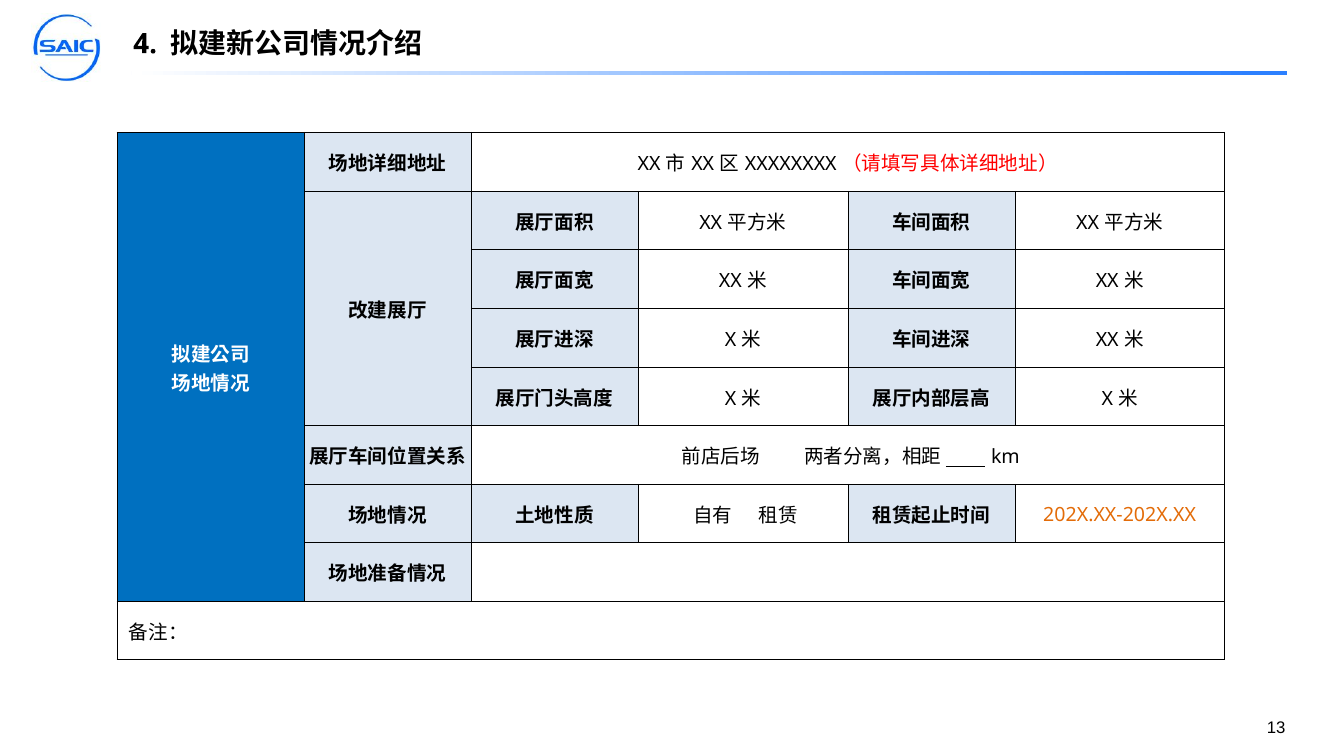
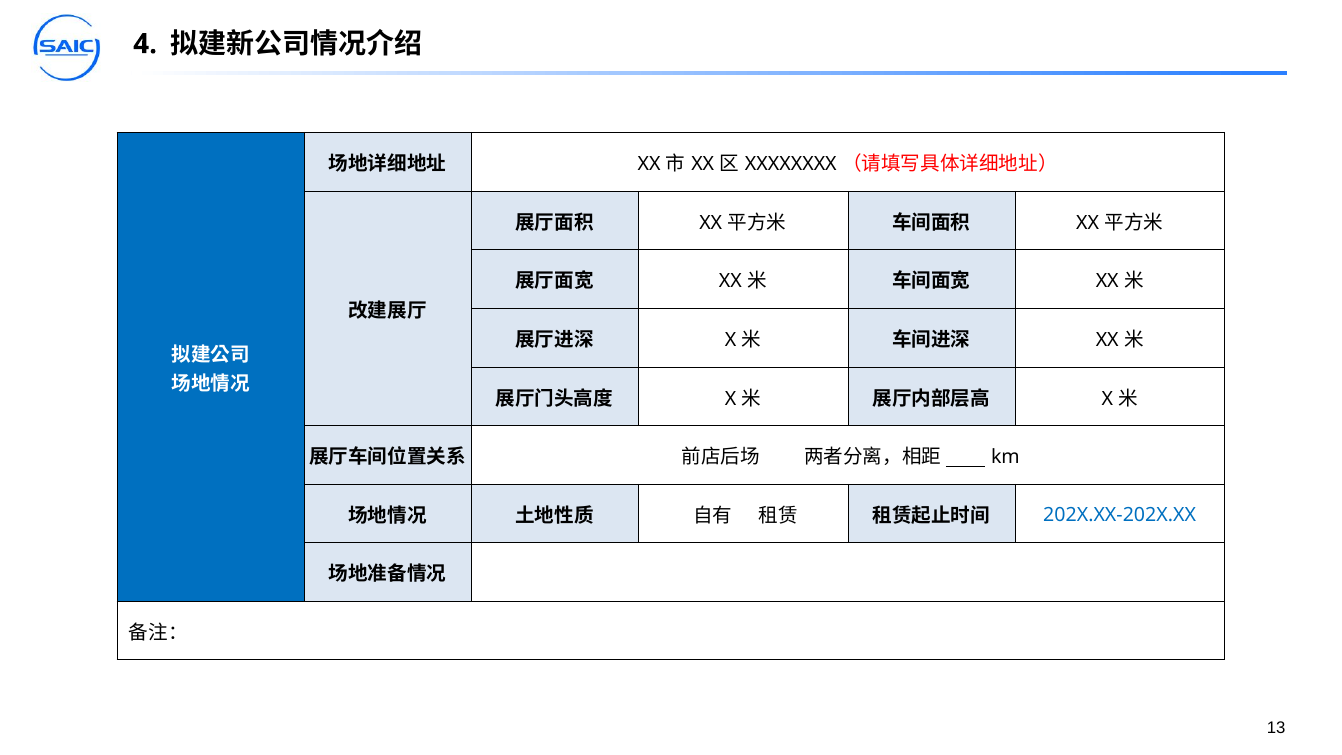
202X.XX-202X.XX colour: orange -> blue (1120, 515)
